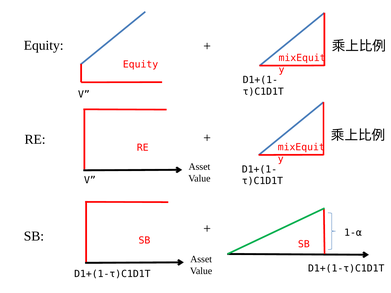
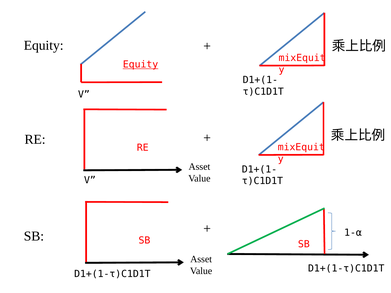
Equity underline: none -> present (141, 65)
